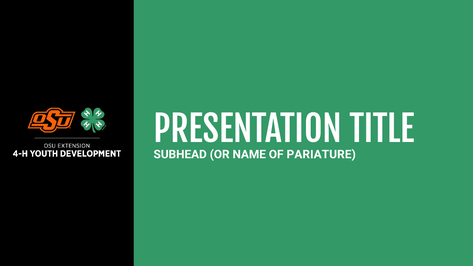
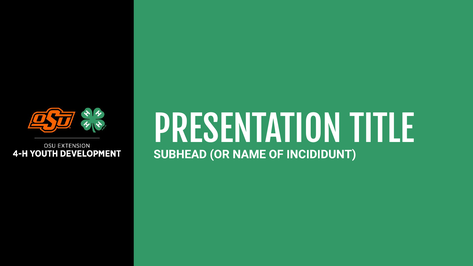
PARIATURE: PARIATURE -> INCIDIDUNT (321, 154)
